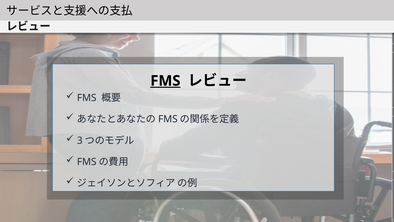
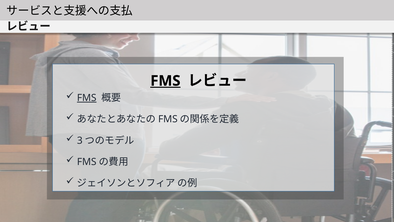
FMS underline: none -> present (87, 98)
